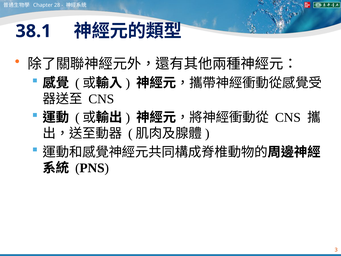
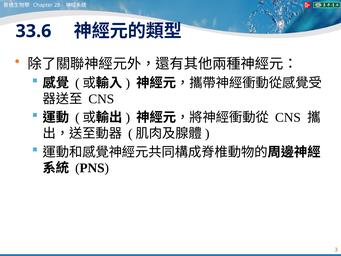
38.1: 38.1 -> 33.6 (33, 31)
